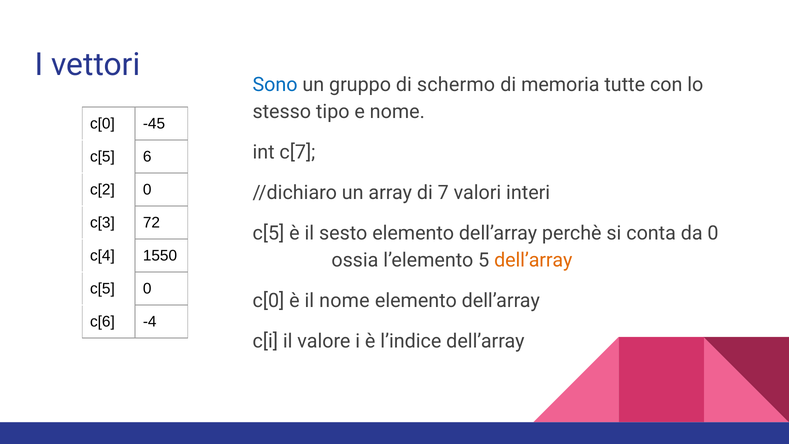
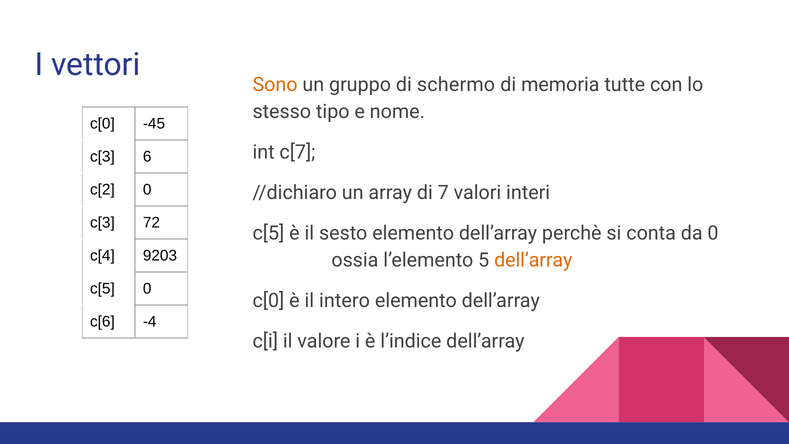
Sono colour: blue -> orange (275, 85)
c[5: c[5 -> c[3 (102, 157)
1550: 1550 -> 9203 (160, 256)
il nome: nome -> intero (345, 301)
